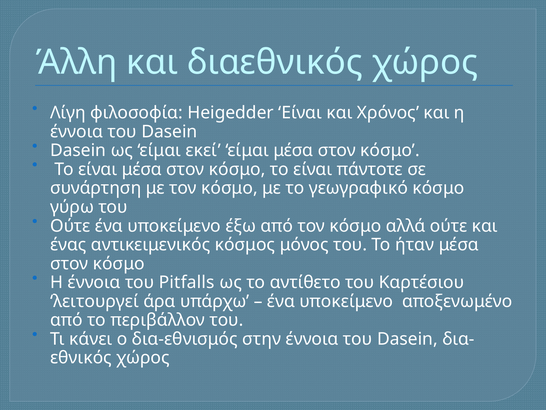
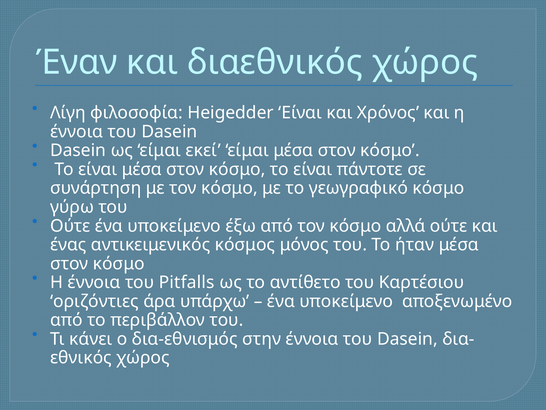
Άλλη: Άλλη -> Έναν (77, 62)
λειτουργεί: λειτουργεί -> οριζόντιες (94, 301)
